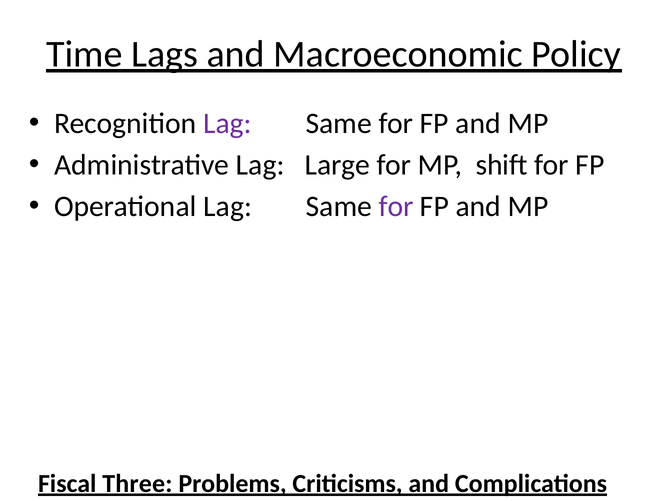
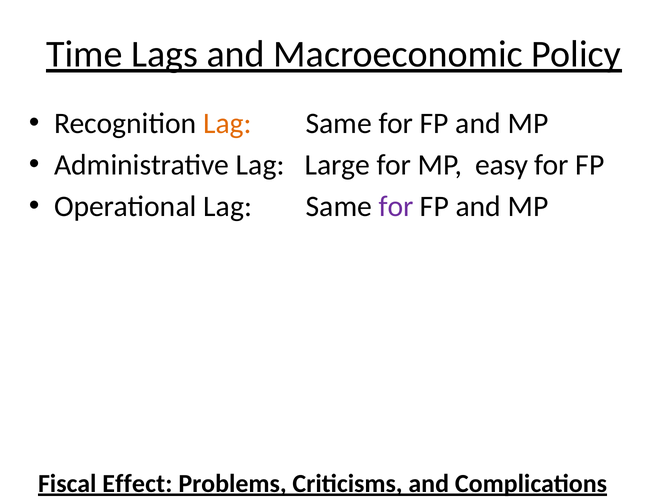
Lag colour: purple -> orange (228, 123)
shift: shift -> easy (502, 165)
Three: Three -> Effect (137, 483)
